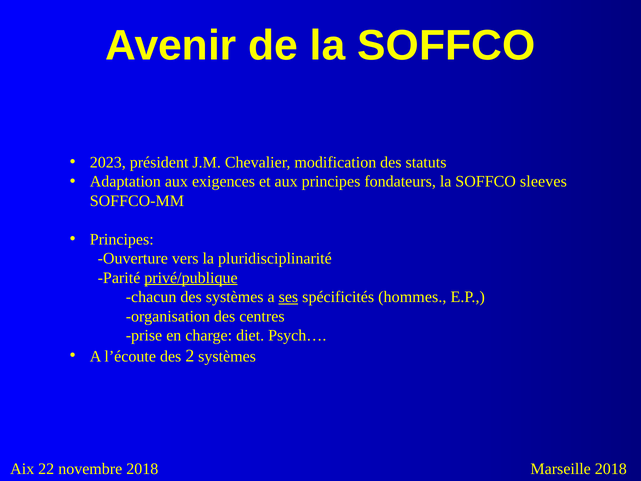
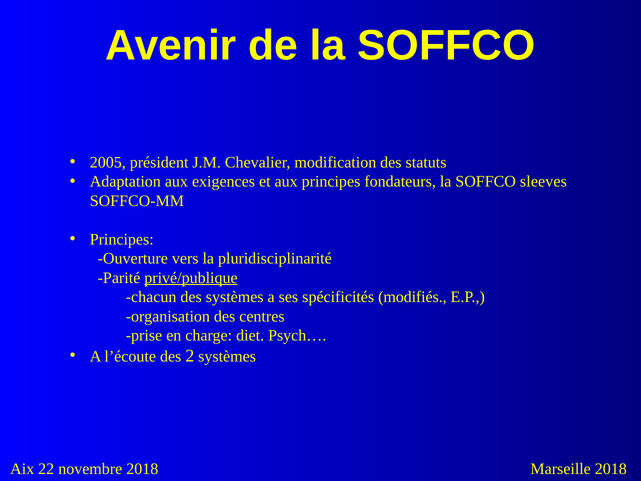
2023: 2023 -> 2005 (108, 162)
ses underline: present -> none (288, 297)
hommes: hommes -> modifiés (412, 297)
